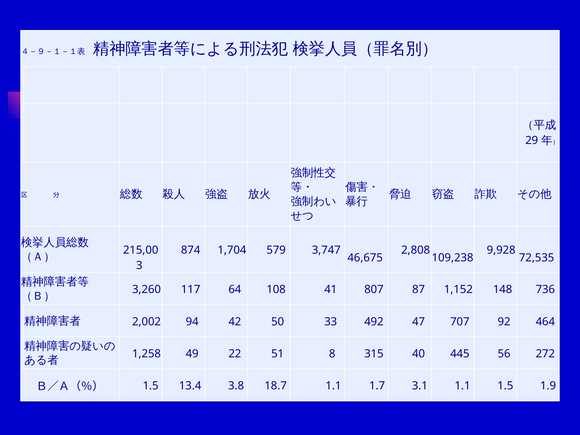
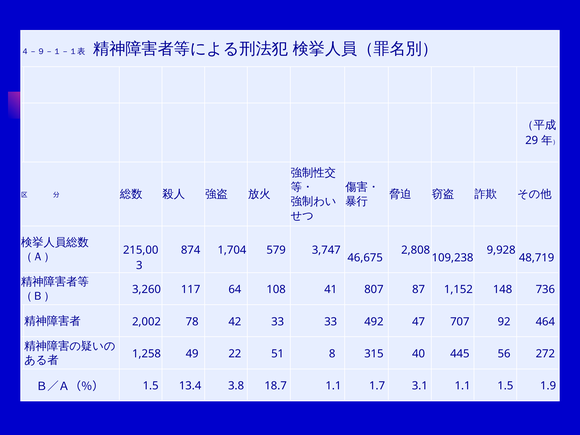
72,535: 72,535 -> 48,719 (537, 258)
94: 94 -> 78 (192, 322)
42 50: 50 -> 33 (278, 322)
